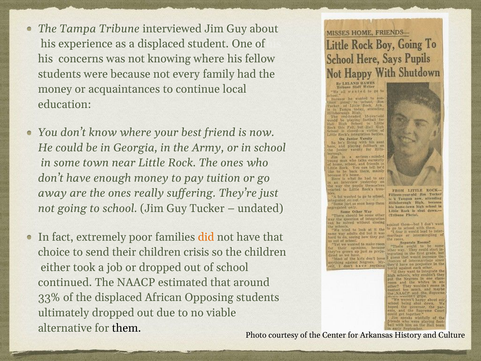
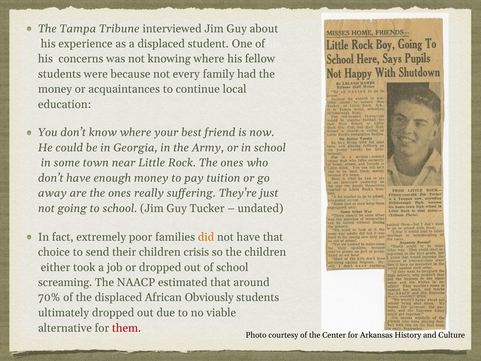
continued: continued -> screaming (65, 282)
33%: 33% -> 70% (49, 297)
Opposing: Opposing -> Obviously (209, 297)
them colour: black -> red (127, 328)
